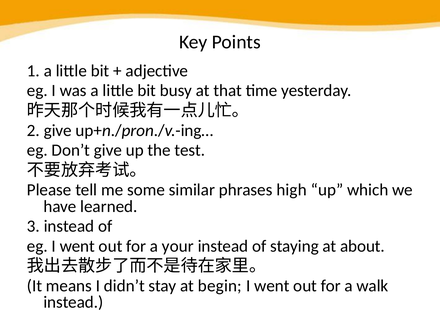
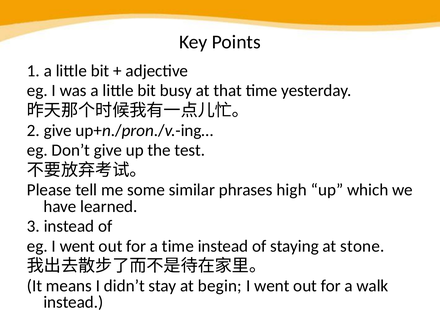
a your: your -> time (178, 246)
about: about -> stone (362, 246)
